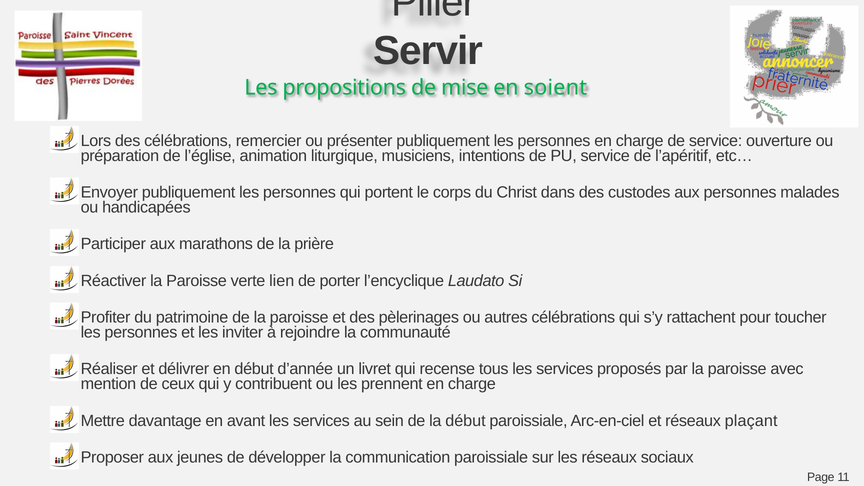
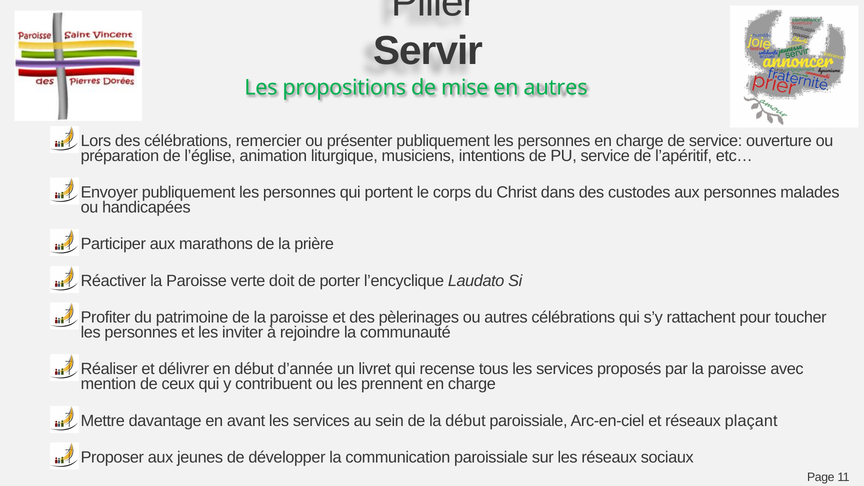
en soient: soient -> autres (556, 87)
lien: lien -> doit (282, 281)
